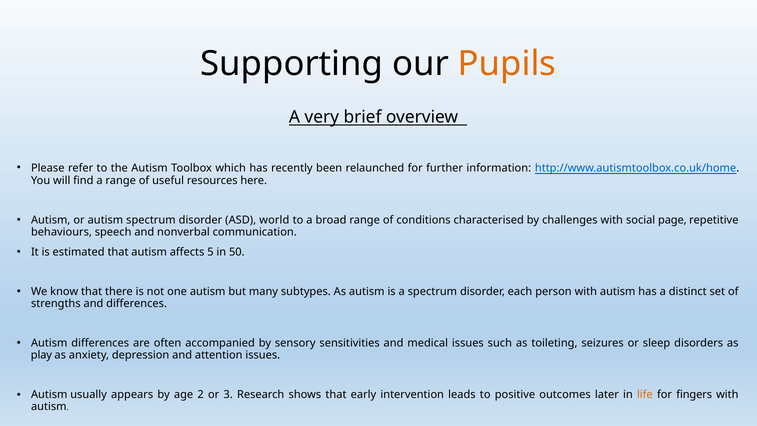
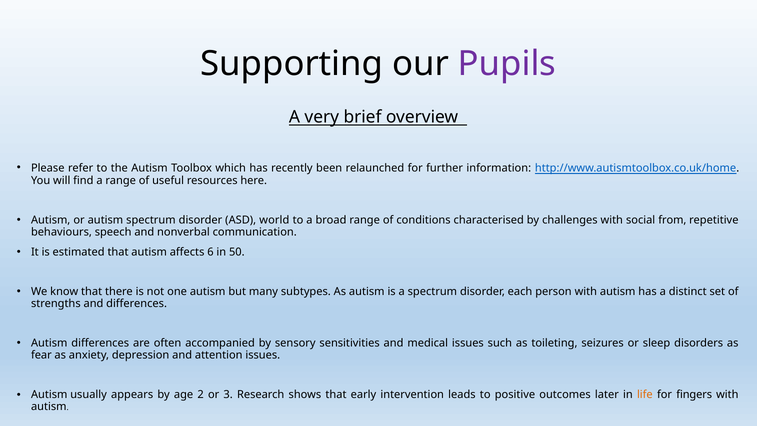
Pupils colour: orange -> purple (507, 64)
page: page -> from (672, 220)
5: 5 -> 6 (210, 252)
play: play -> fear (41, 355)
